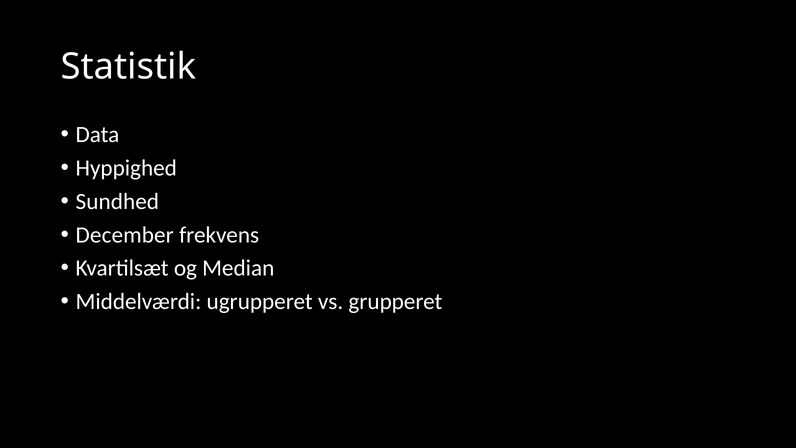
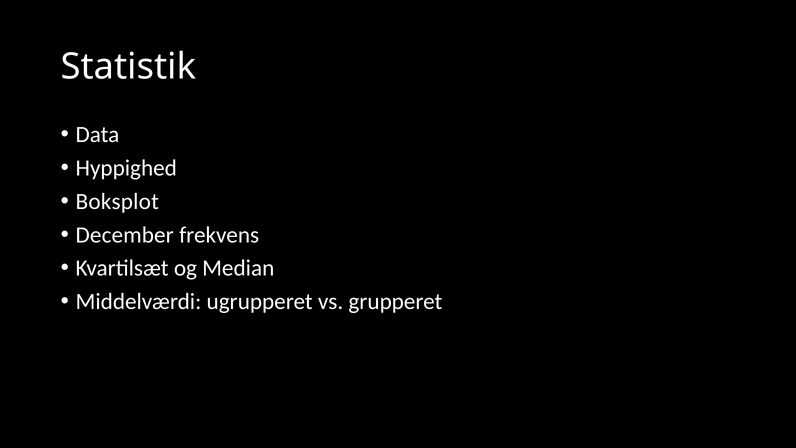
Sundhed: Sundhed -> Boksplot (117, 201)
